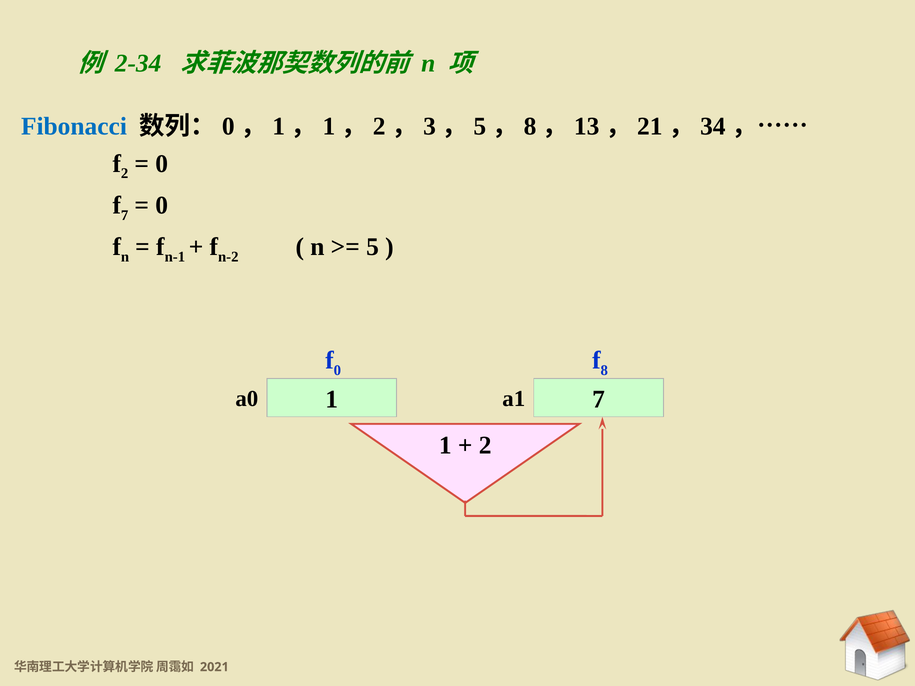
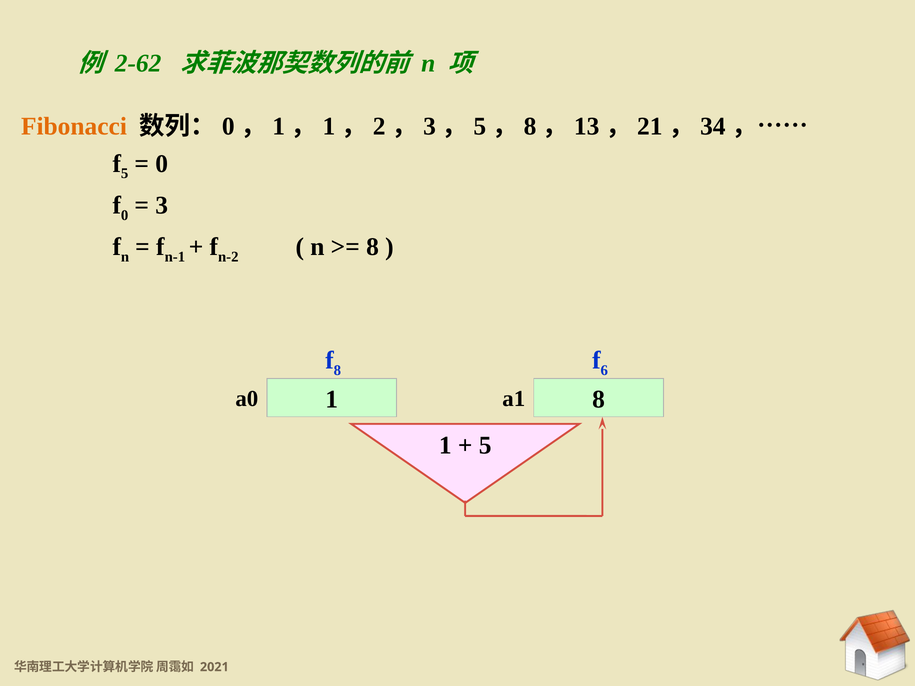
2-34: 2-34 -> 2-62 (138, 63)
Fibonacci colour: blue -> orange (74, 126)
2: 2 -> 5 (125, 174)
7: 7 -> 0 (125, 215)
0: 0 -> 3 (162, 205)
5: 5 -> 8 (373, 247)
0: 0 -> 8 (337, 371)
8: 8 -> 6 (604, 371)
a0 7: 7 -> 8 (599, 400)
2: 2 -> 5 (485, 446)
